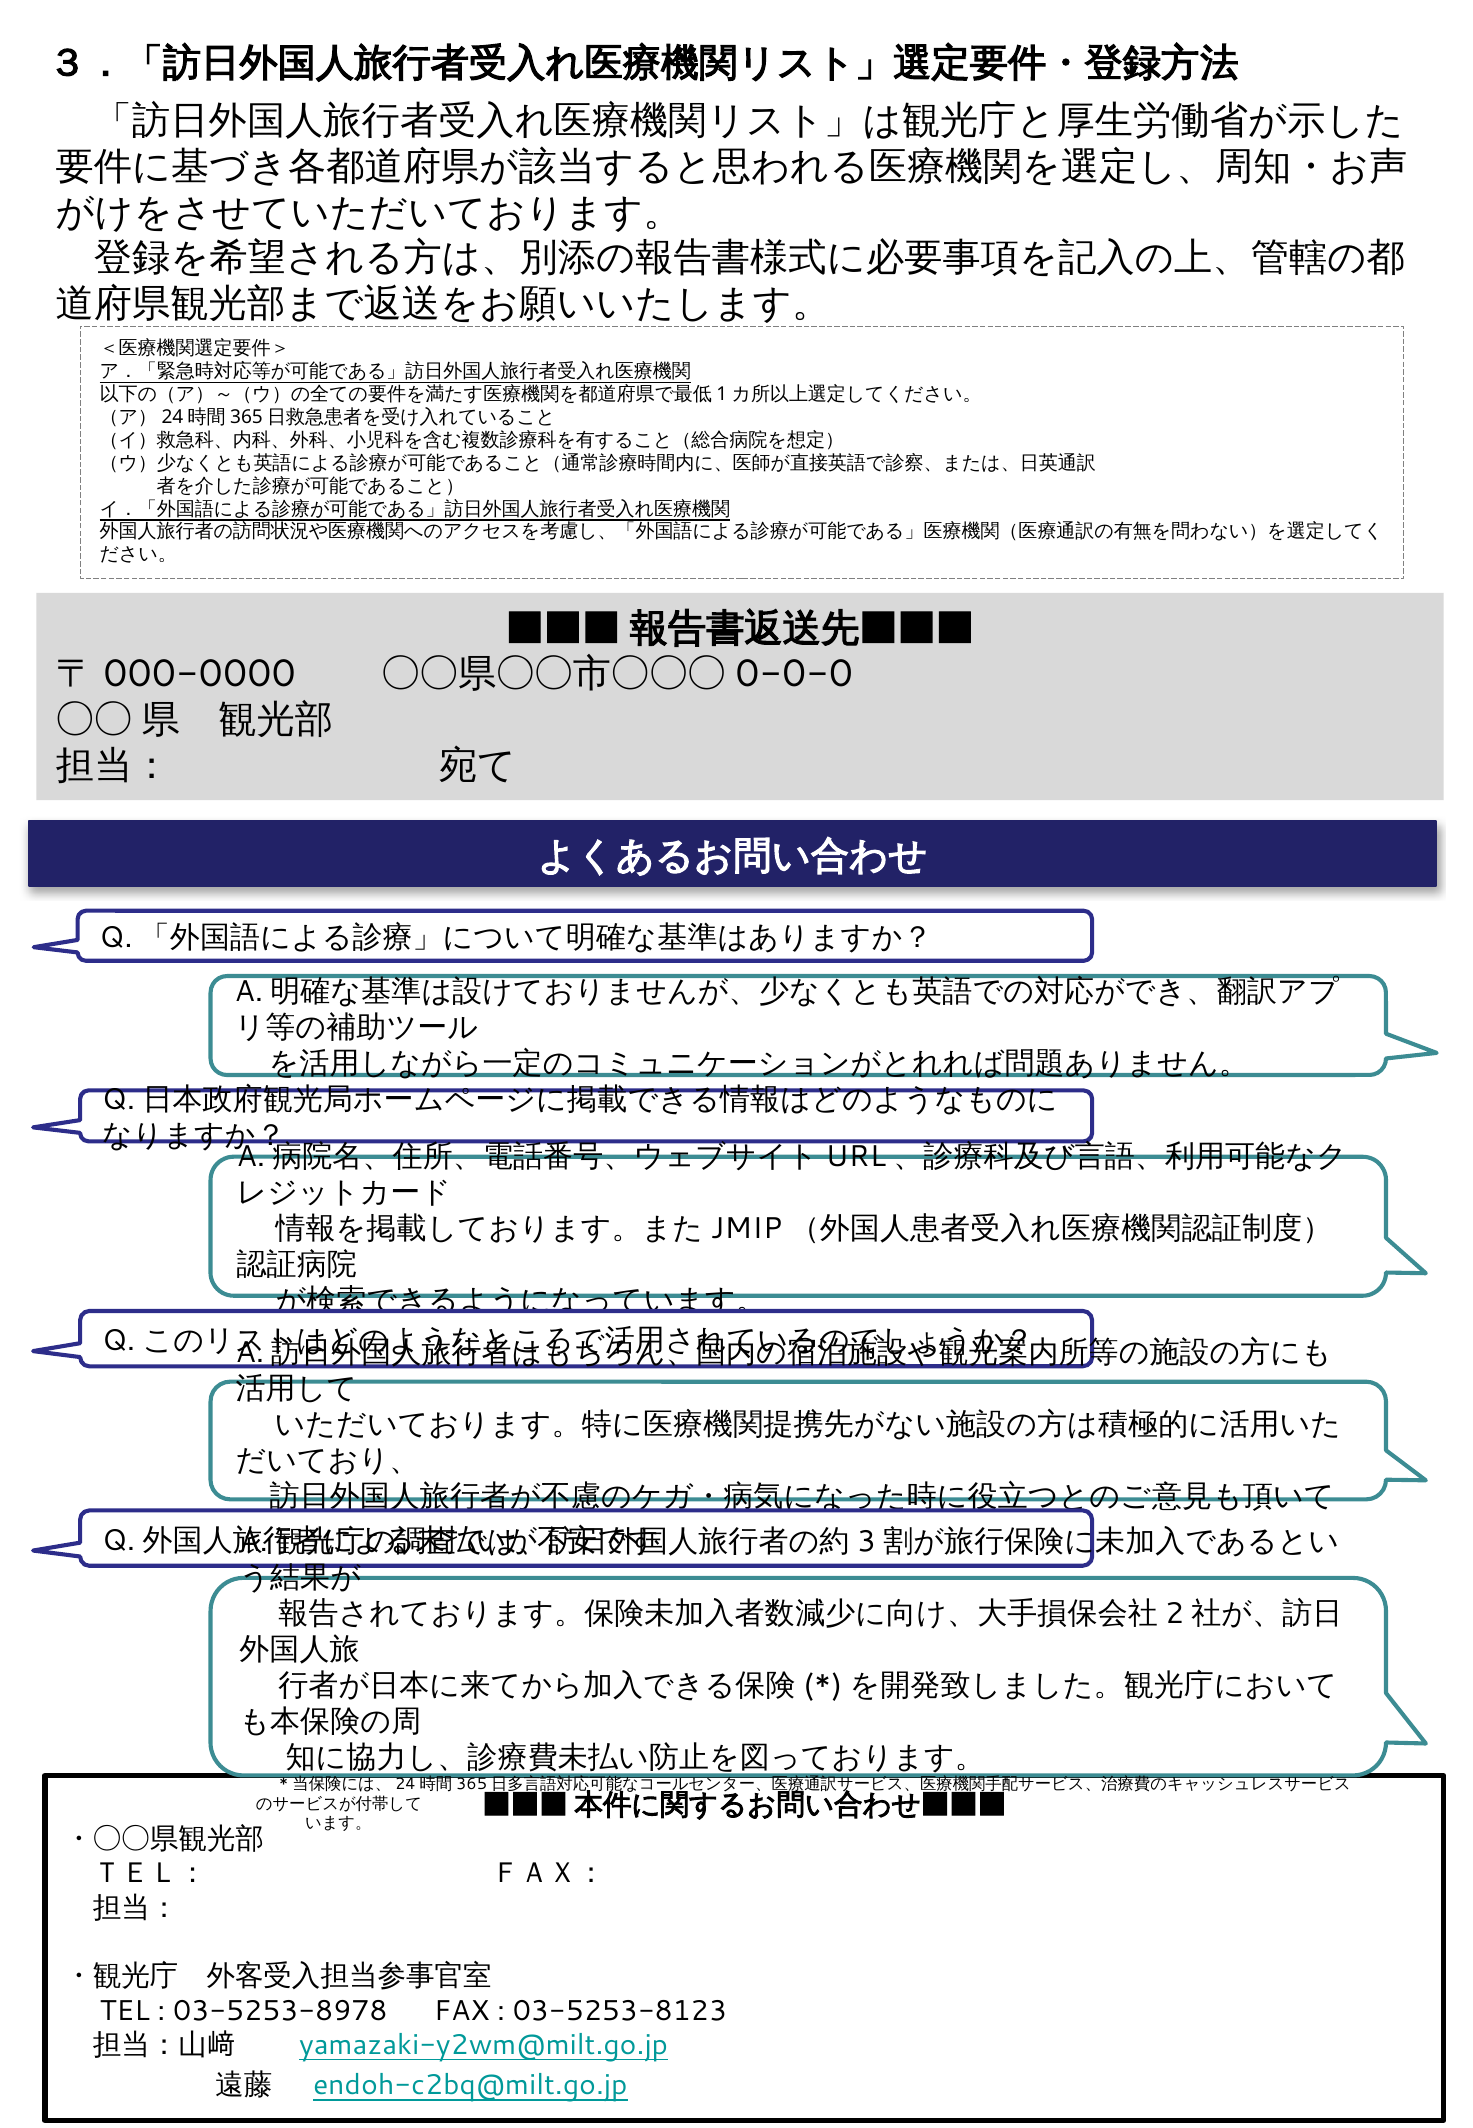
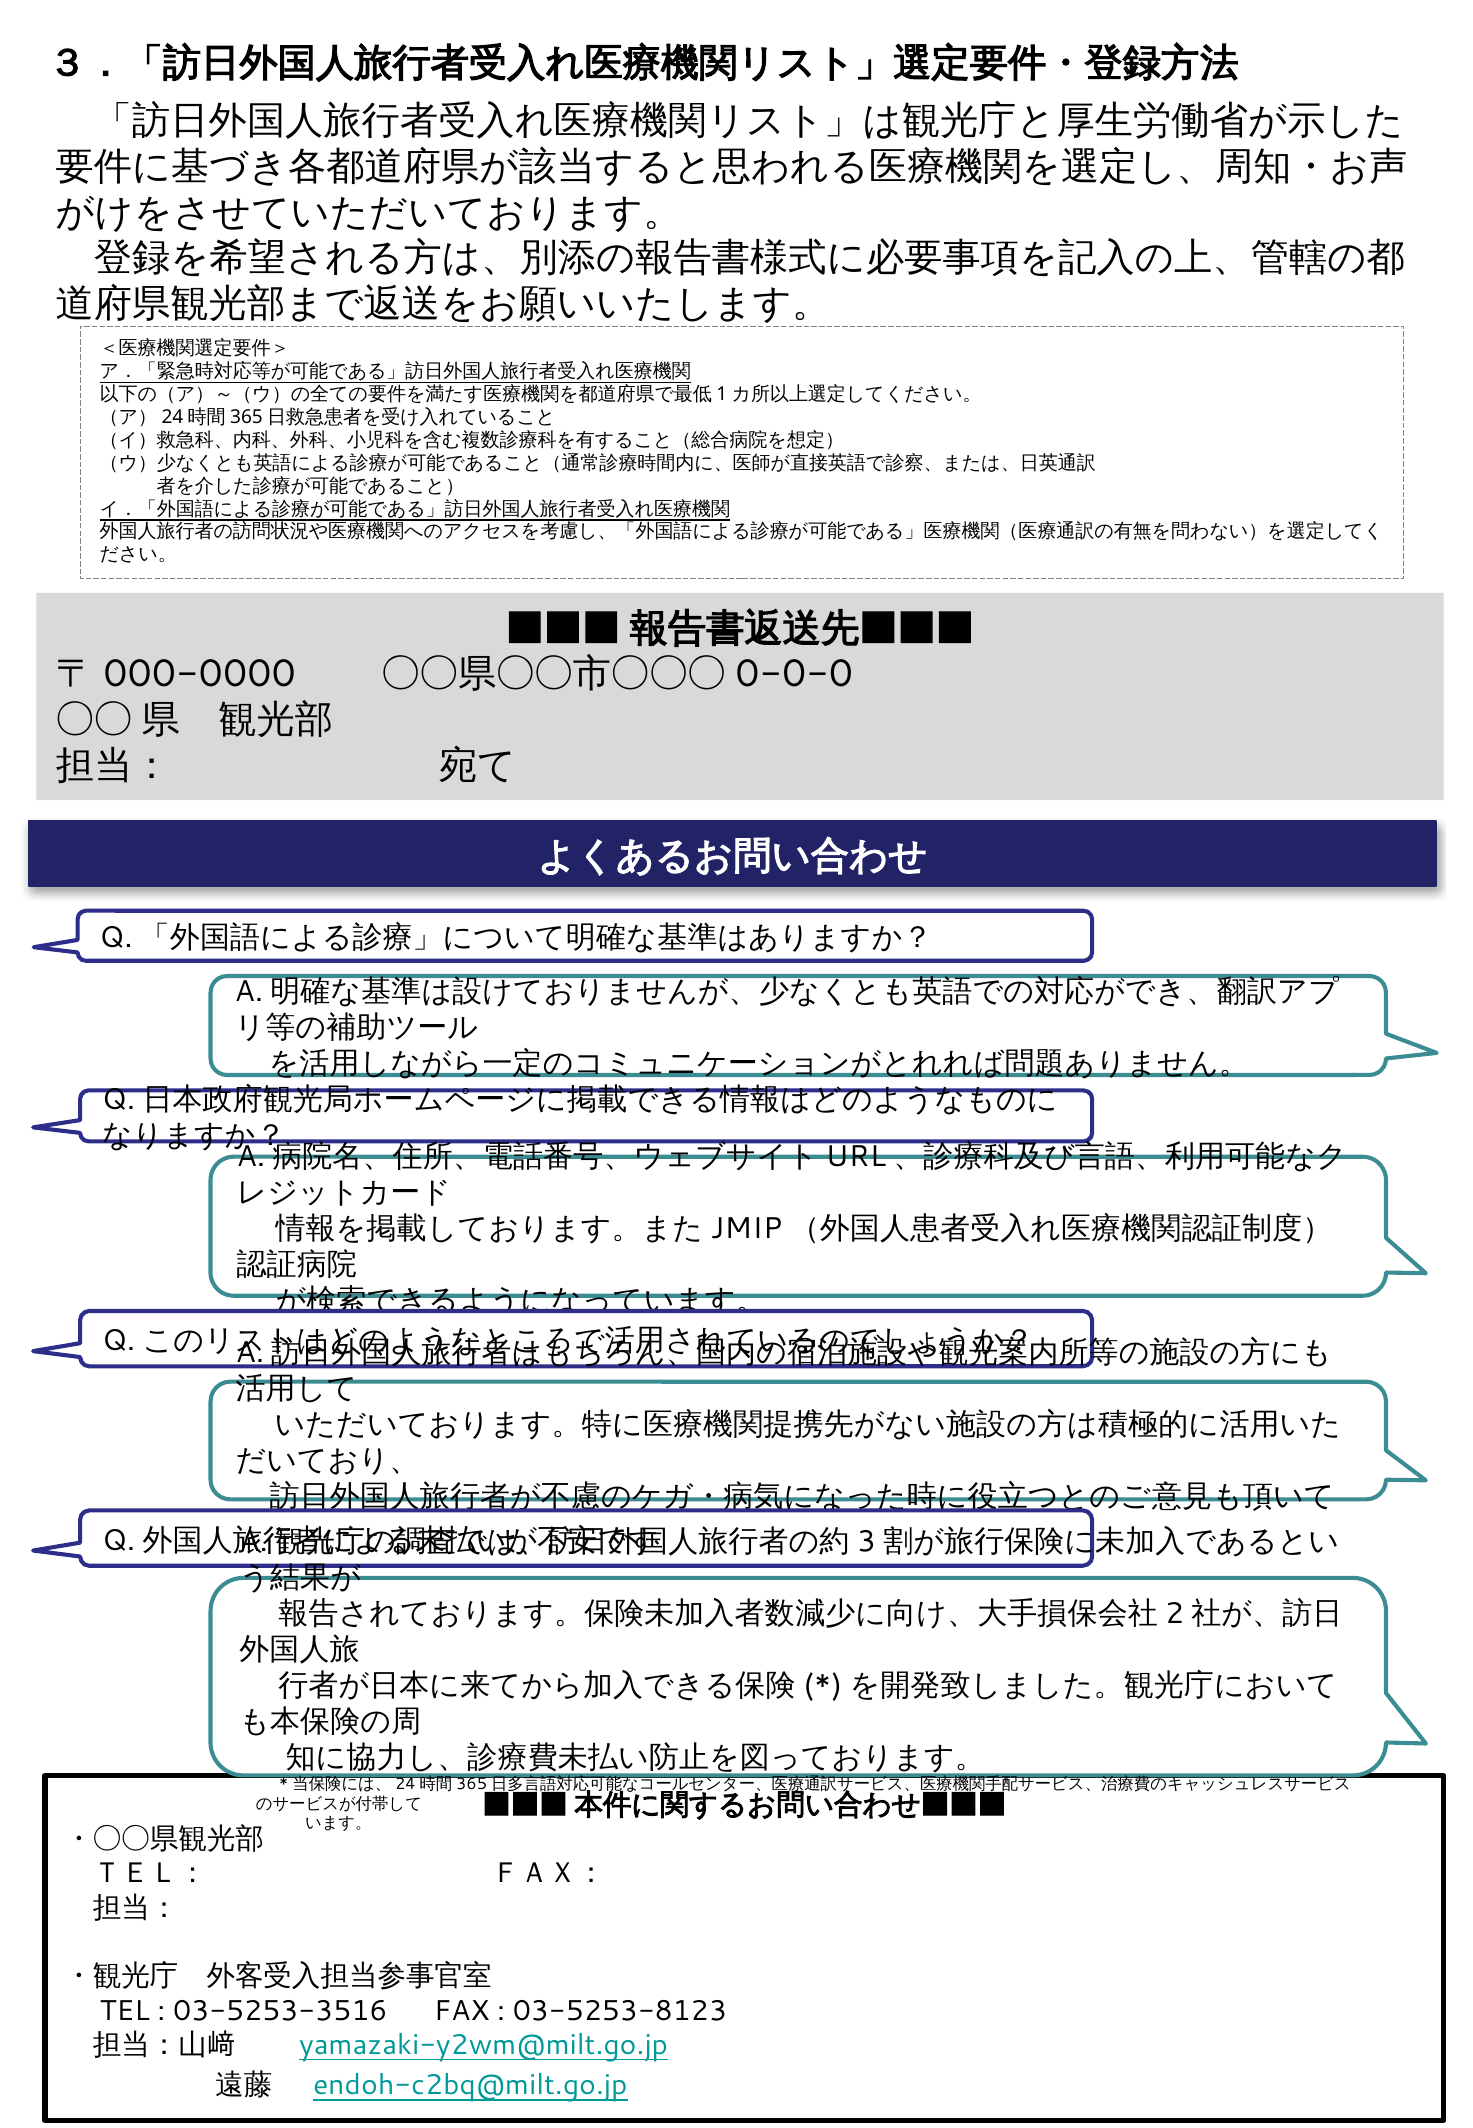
03-5253-8978: 03-5253-8978 -> 03-5253-3516 (280, 2010)
